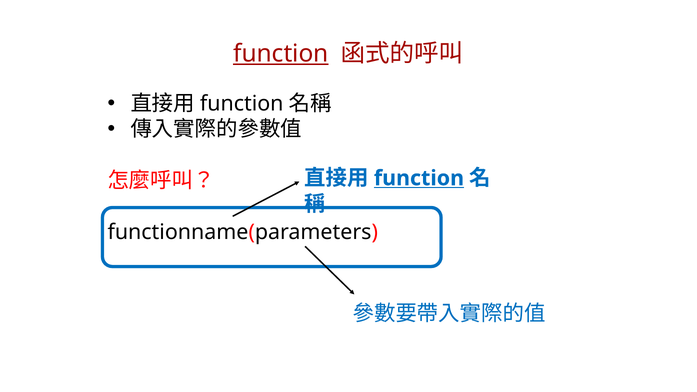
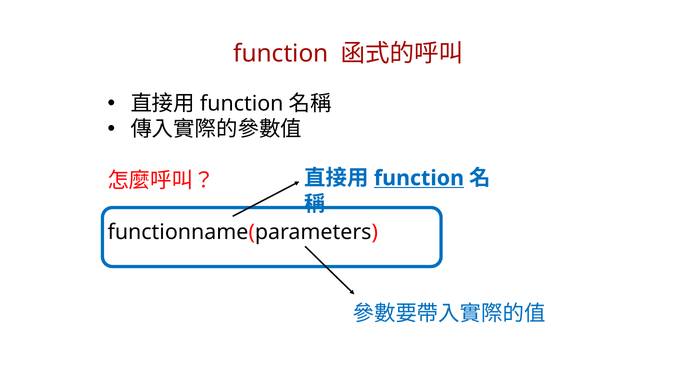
function underline: present -> none (281, 54)
